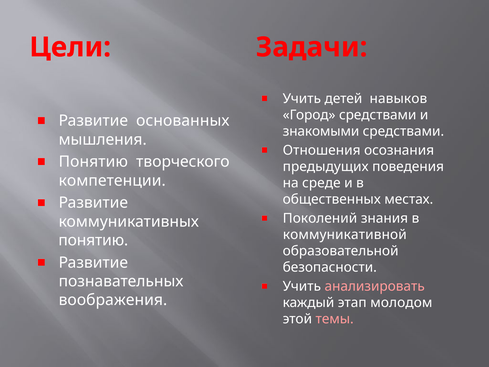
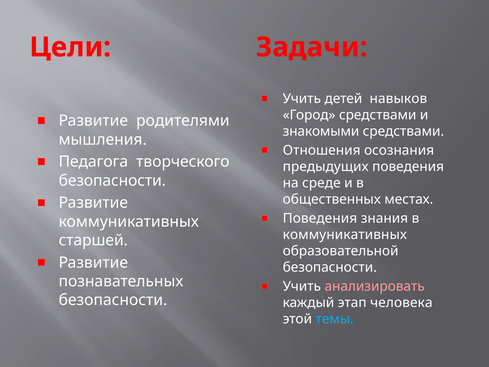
основанных: основанных -> родителями (183, 121)
Понятию: Понятию -> Педагога (93, 162)
компетенции: компетенции -> безопасности (112, 180)
Поколений: Поколений -> Поведения (320, 218)
коммуникативной: коммуникативной -> коммуникативных (345, 235)
понятию: понятию -> старшей (93, 240)
воображения: воображения -> безопасности (113, 300)
молодом: молодом -> человека (401, 303)
темы colour: pink -> light blue (335, 319)
